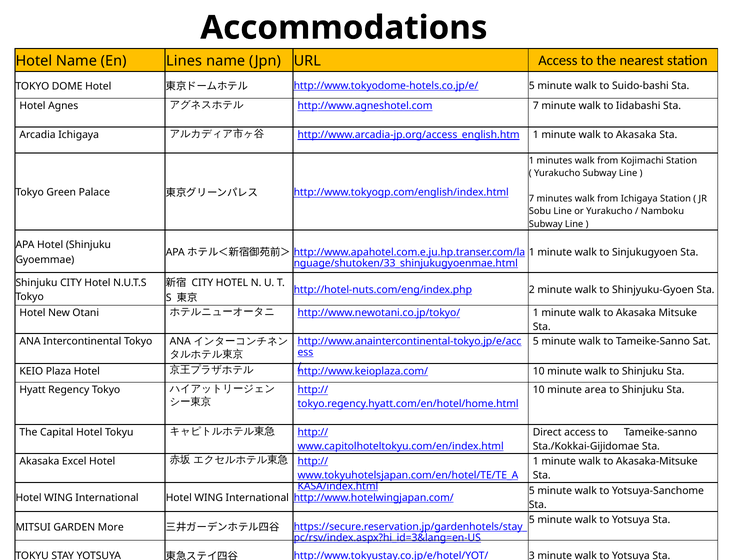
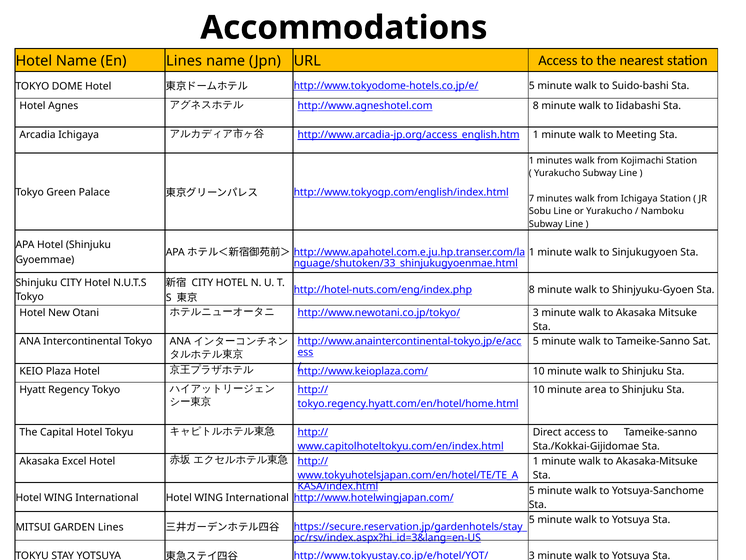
http://www.agneshotel.com 7: 7 -> 8 (536, 106)
Akasaka: Akasaka -> Meeting (636, 135)
http://hotel-nuts.com/eng/index.php 2: 2 -> 8 (532, 290)
http://www.newotani.co.jp/tokyo/ 1: 1 -> 3 (536, 313)
GARDEN More: More -> Lines (111, 527)
